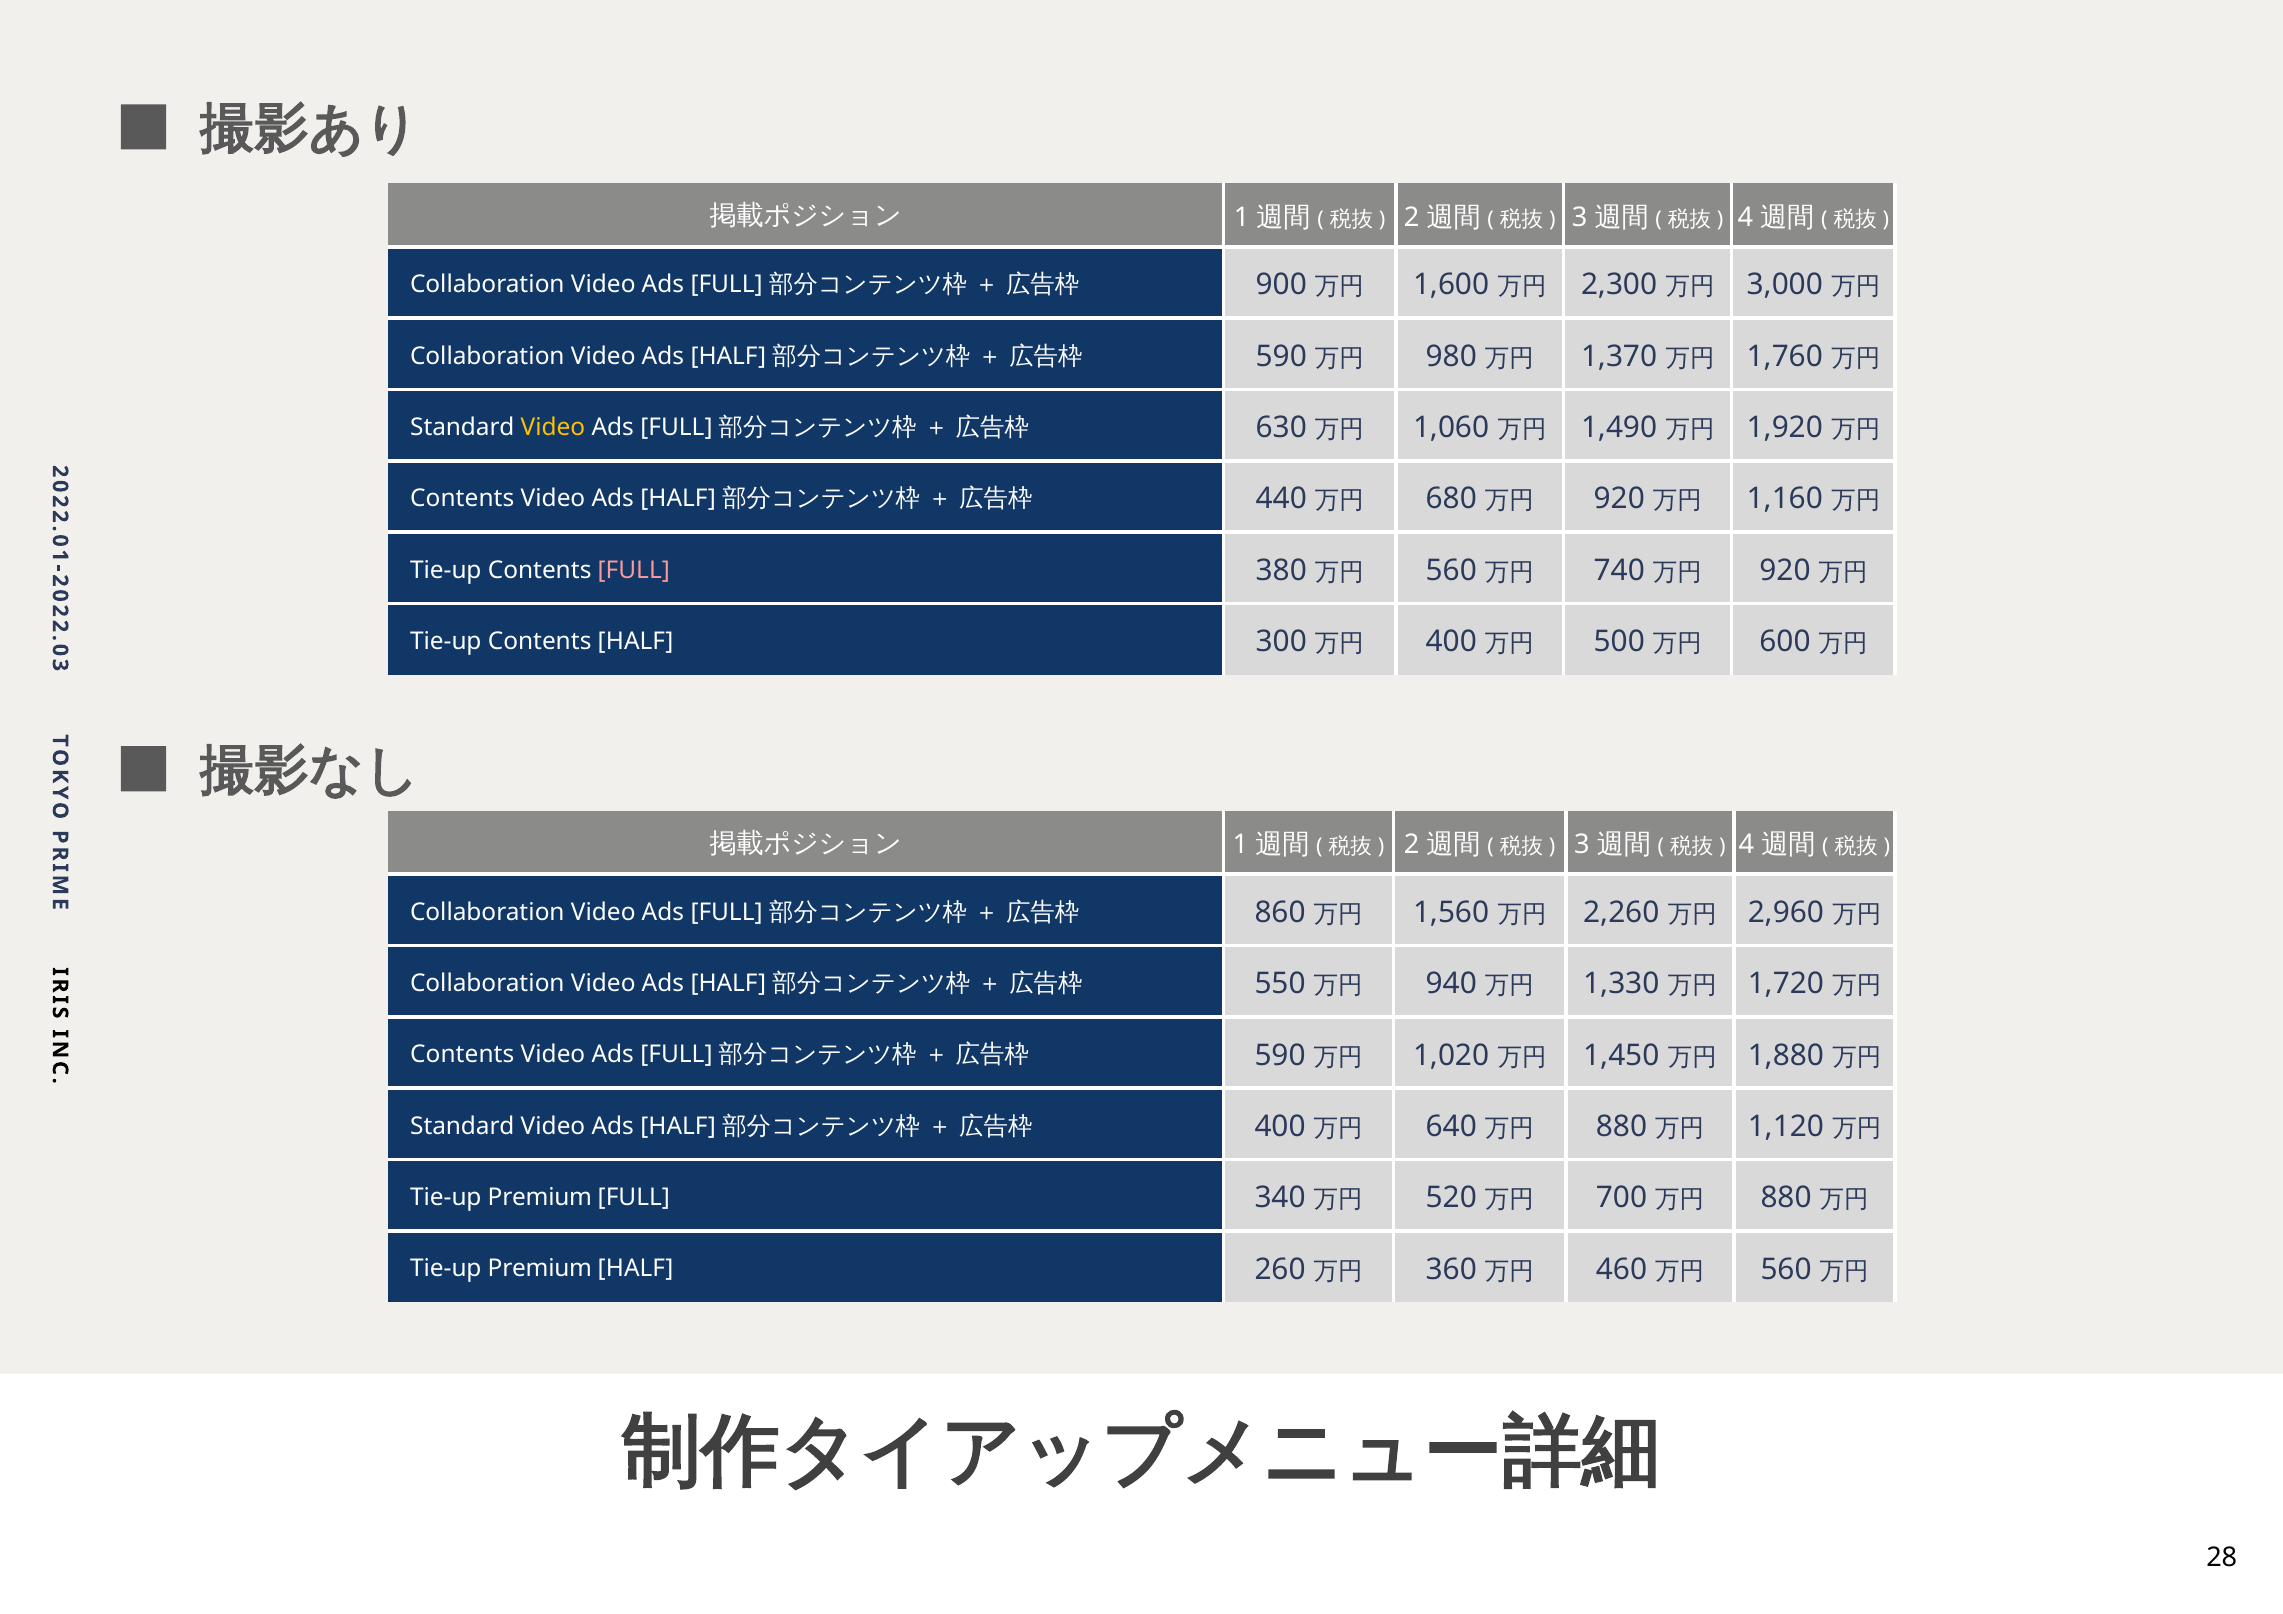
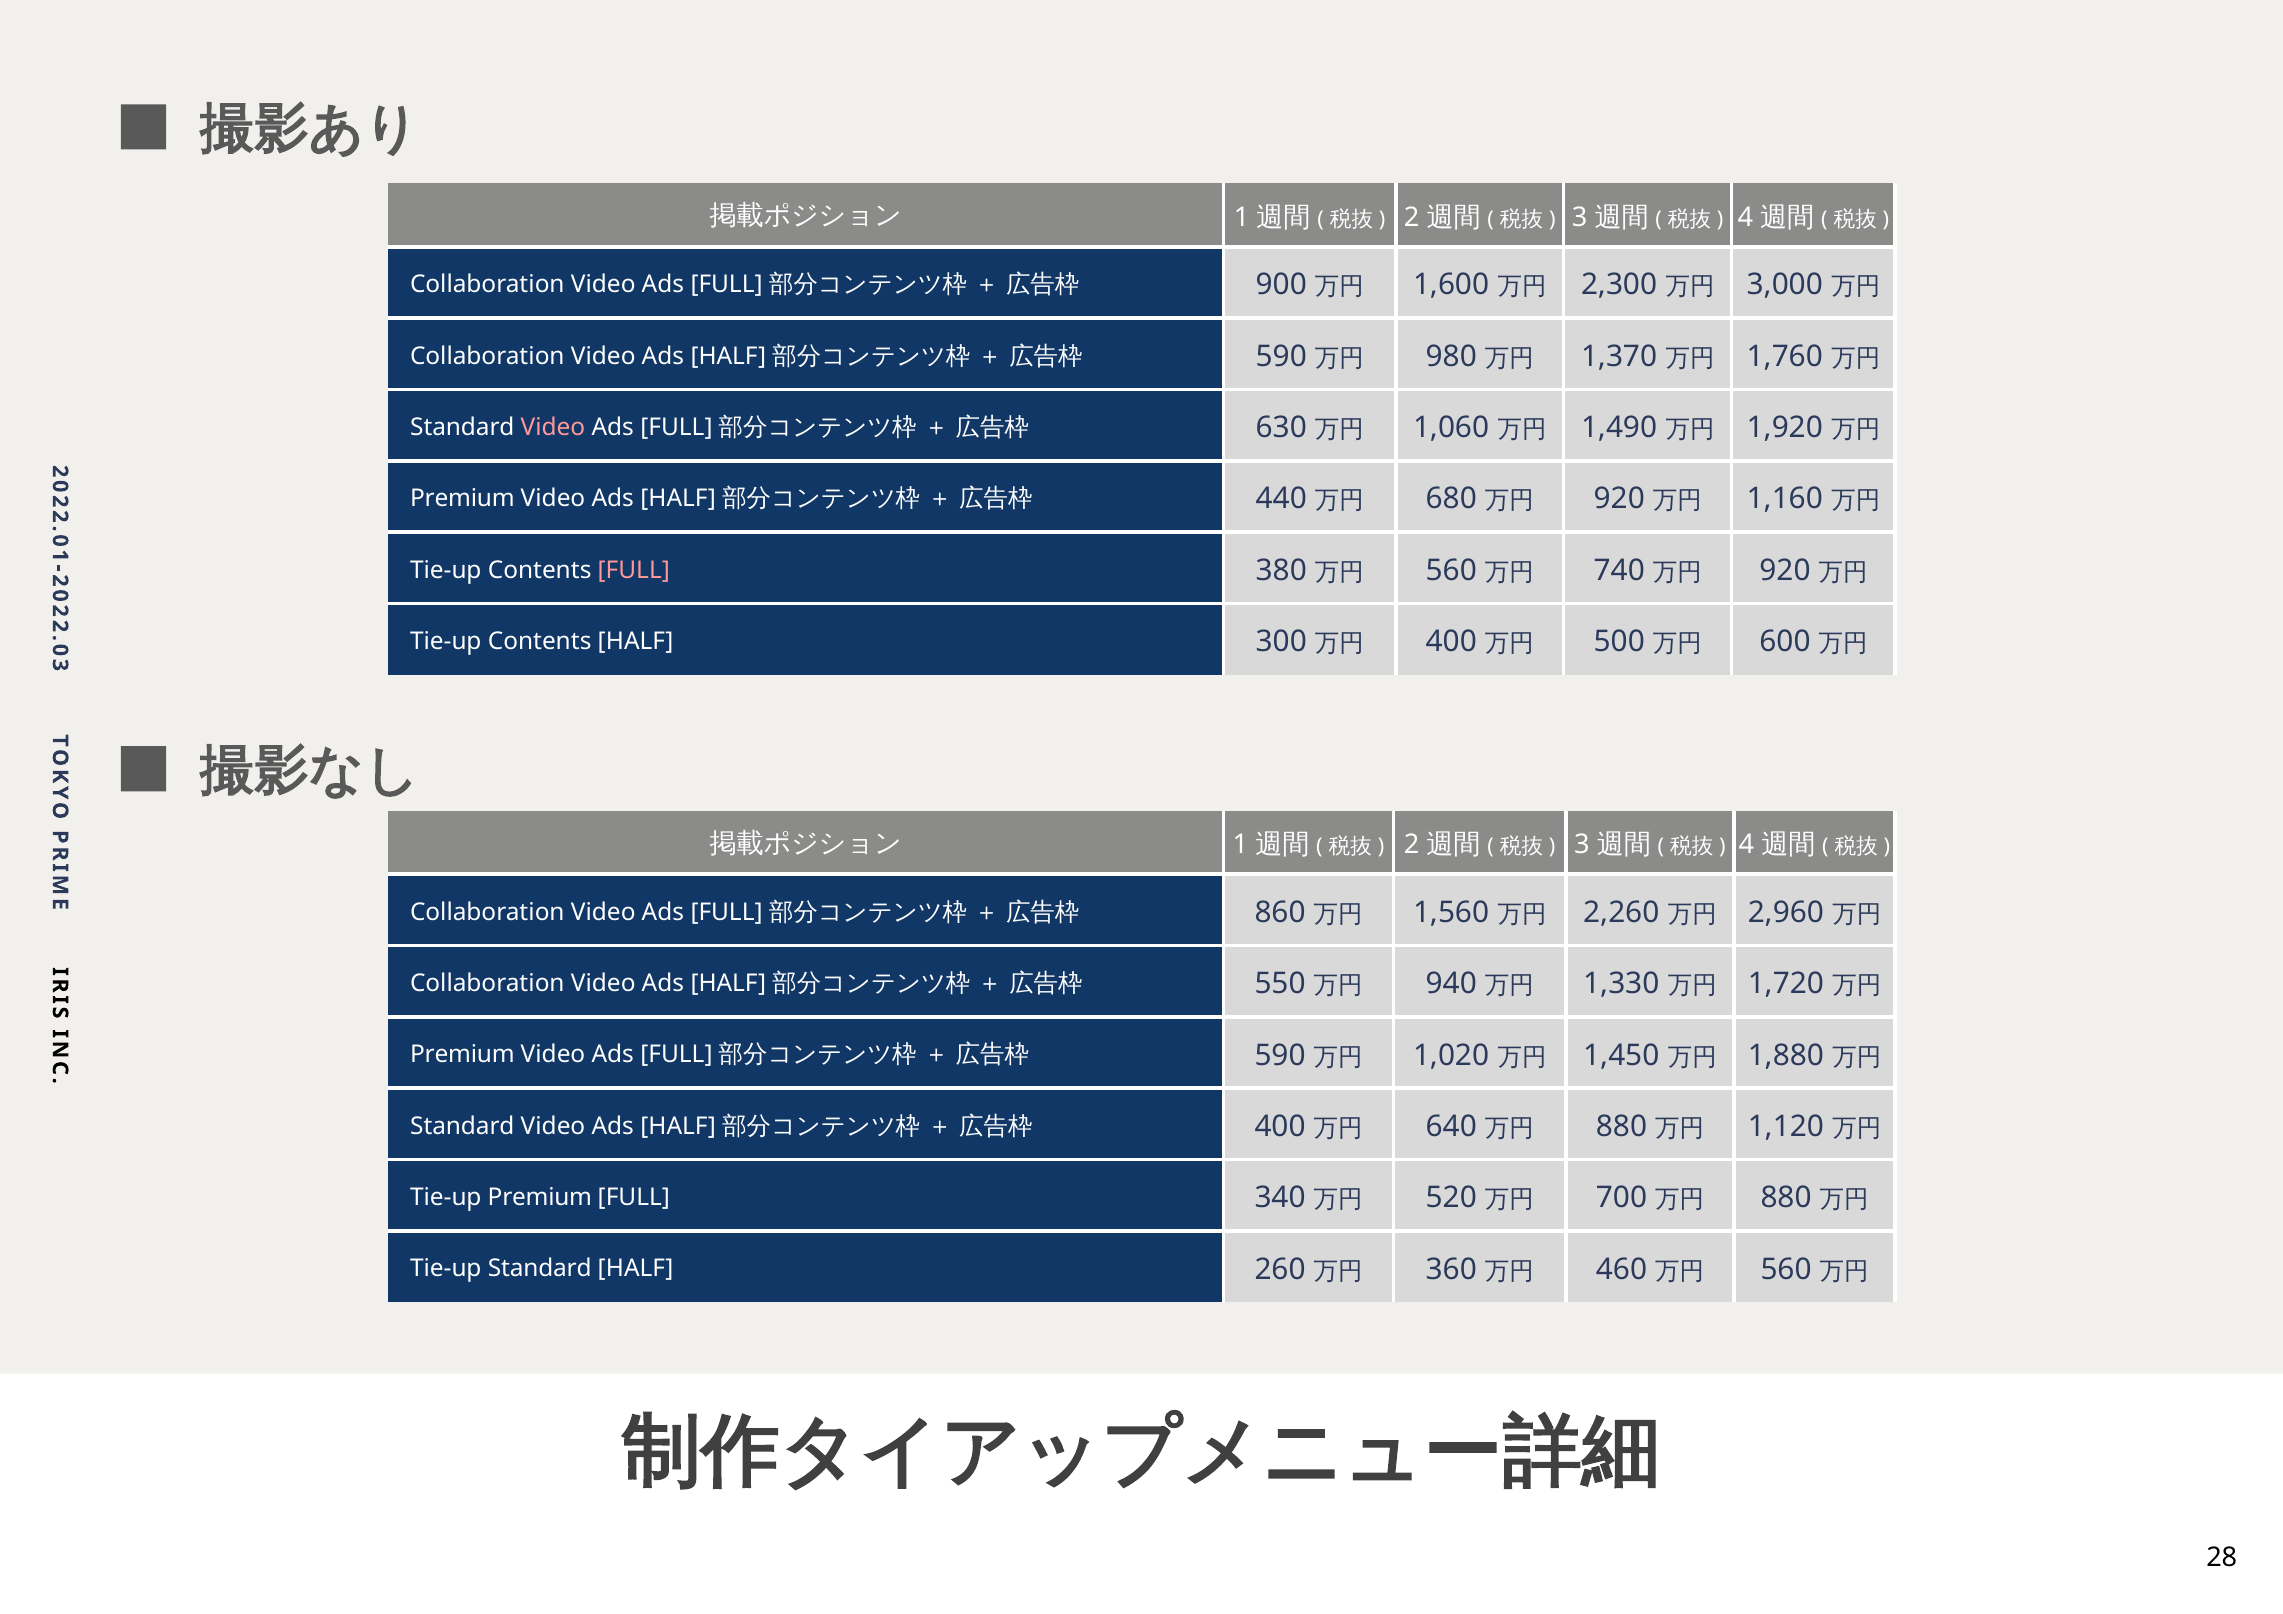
Video colour: yellow -> pink (553, 428)
Contents: Contents -> Premium (462, 499)
Contents: Contents -> Premium (462, 1055)
Premium: Premium -> Standard (540, 1269)
